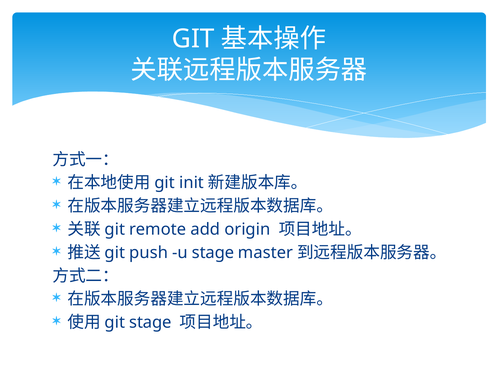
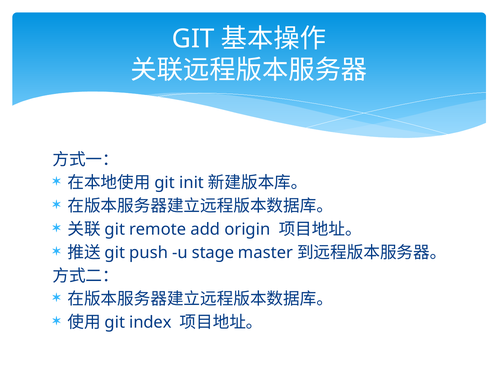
stage: stage -> index (150, 322)
